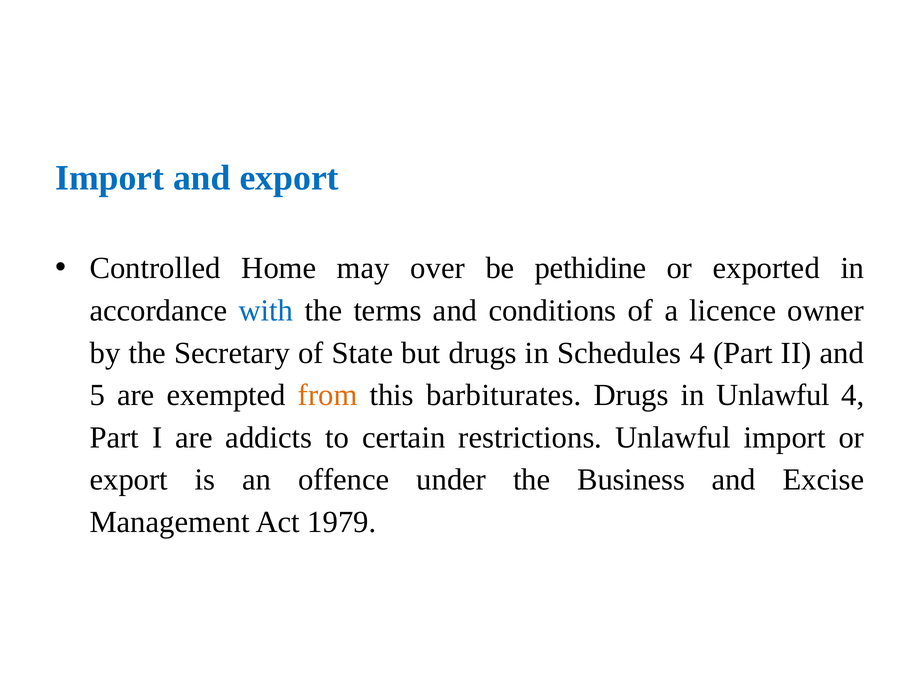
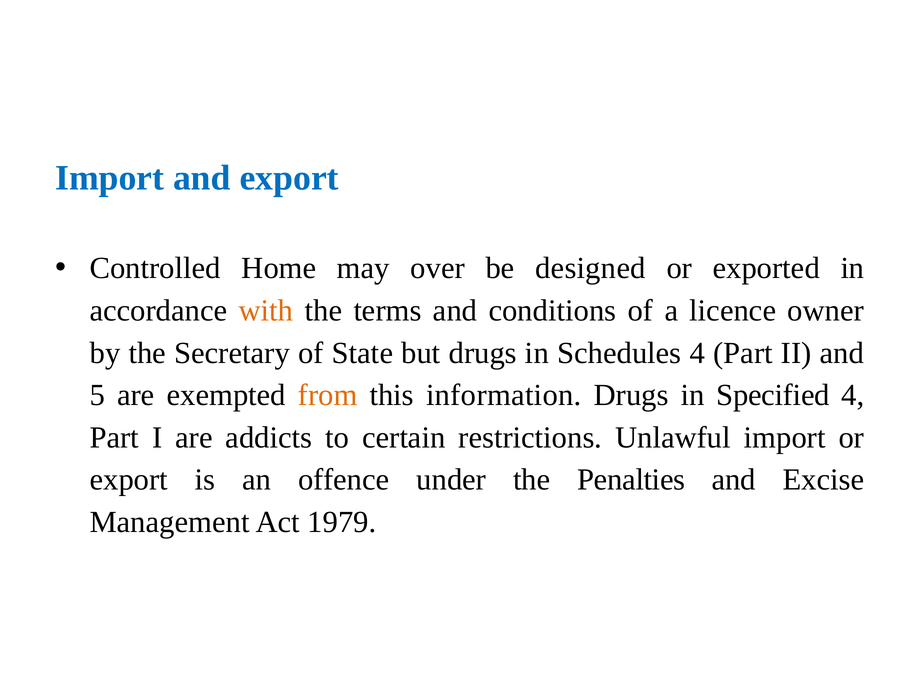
pethidine: pethidine -> designed (590, 268)
with colour: blue -> orange (266, 311)
barbiturates: barbiturates -> information (504, 395)
in Unlawful: Unlawful -> Specified (773, 395)
Business: Business -> Penalties (631, 480)
